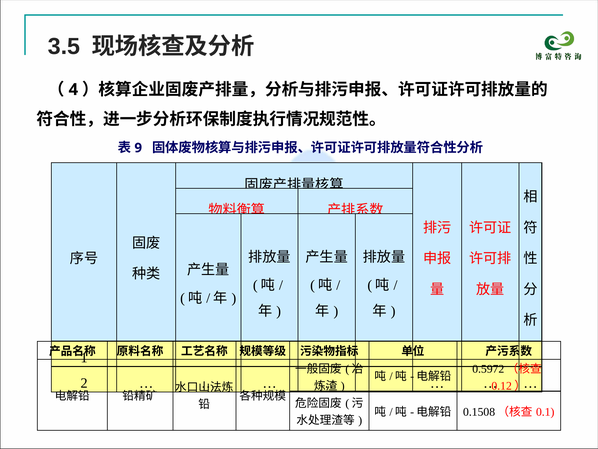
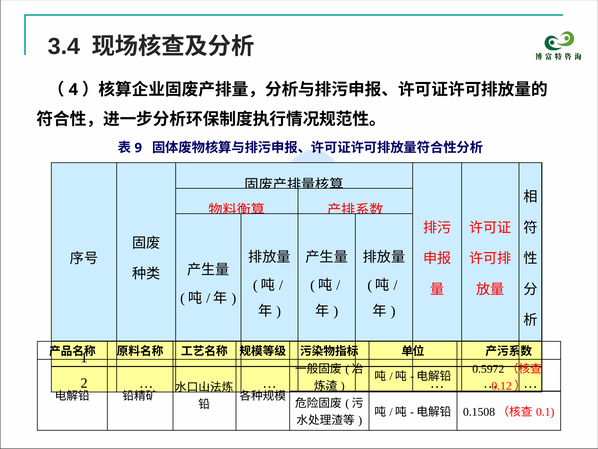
3.5: 3.5 -> 3.4 (64, 47)
